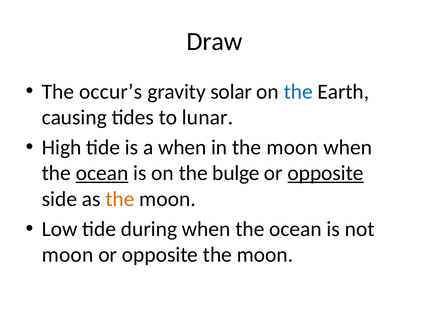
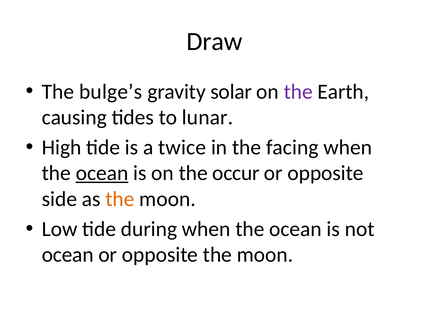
occur’s: occur’s -> bulge’s (111, 92)
the colour: blue -> purple (298, 92)
a when: when -> twice (182, 147)
in the moon: moon -> facing (292, 147)
bulge: bulge -> occur (236, 173)
opposite underline: present -> none (326, 173)
moon: moon -> ocean (68, 255)
